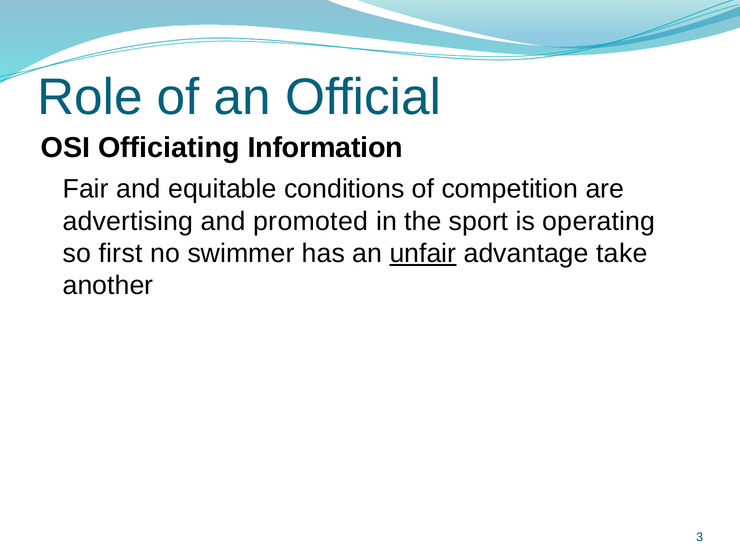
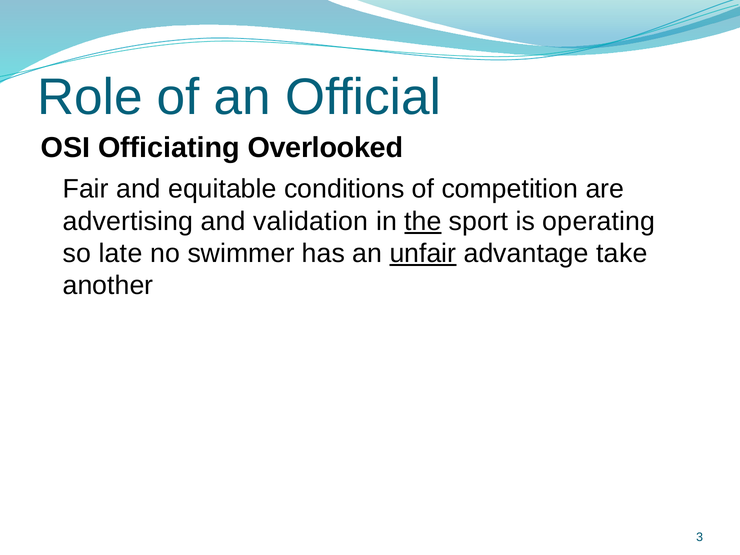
Information: Information -> Overlooked (325, 148)
promoted: promoted -> validation (311, 221)
the underline: none -> present (423, 221)
first: first -> late (121, 254)
